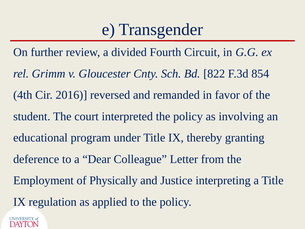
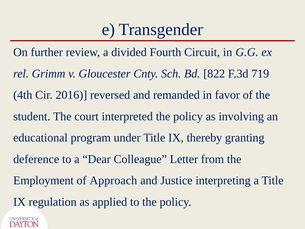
854: 854 -> 719 (260, 74)
Physically: Physically -> Approach (113, 180)
